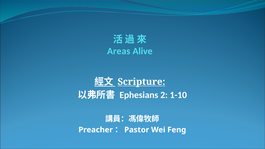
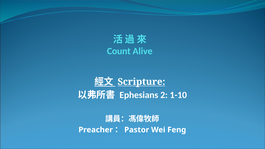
Areas: Areas -> Count (119, 51)
